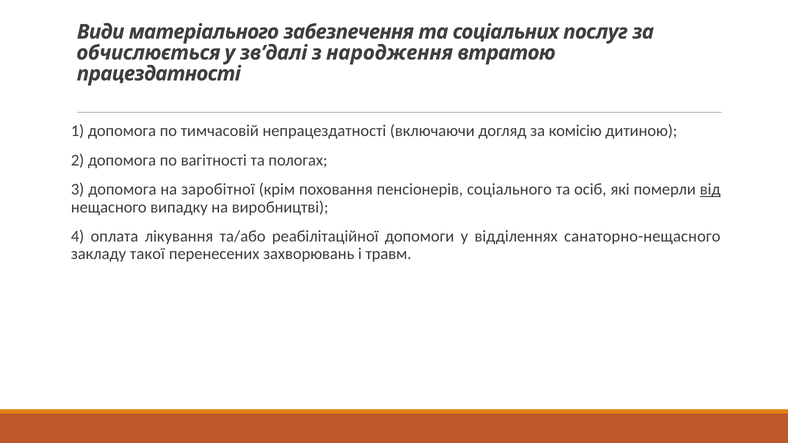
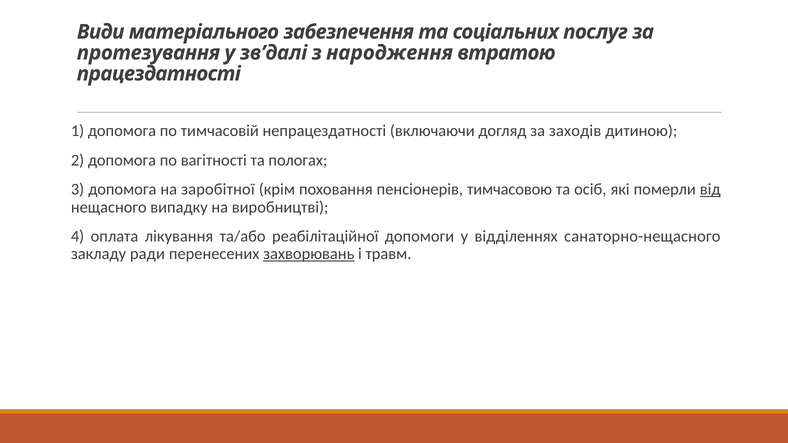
обчислюється: обчислюється -> протезування (148, 53)
комісію: комісію -> заходів (575, 131)
соціального: соціального -> тимчасовою (510, 189)
такої: такої -> ради (147, 254)
захворювань underline: none -> present (309, 254)
